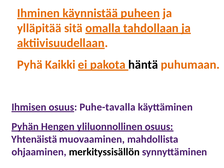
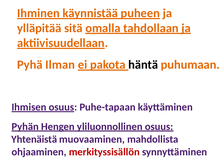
Kaikki: Kaikki -> Ilman (60, 65)
Puhe-tavalla: Puhe-tavalla -> Puhe-tapaan (108, 107)
merkityssisällön colour: black -> red (104, 152)
